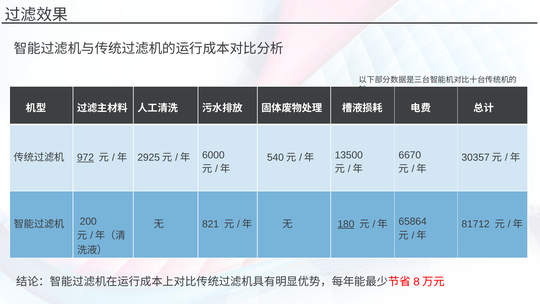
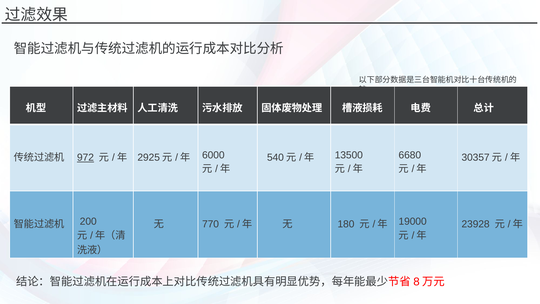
6670: 6670 -> 6680 (410, 155)
81712: 81712 -> 23928 (476, 224)
821: 821 -> 770 (211, 224)
180 underline: present -> none (346, 224)
65864: 65864 -> 19000 (413, 221)
